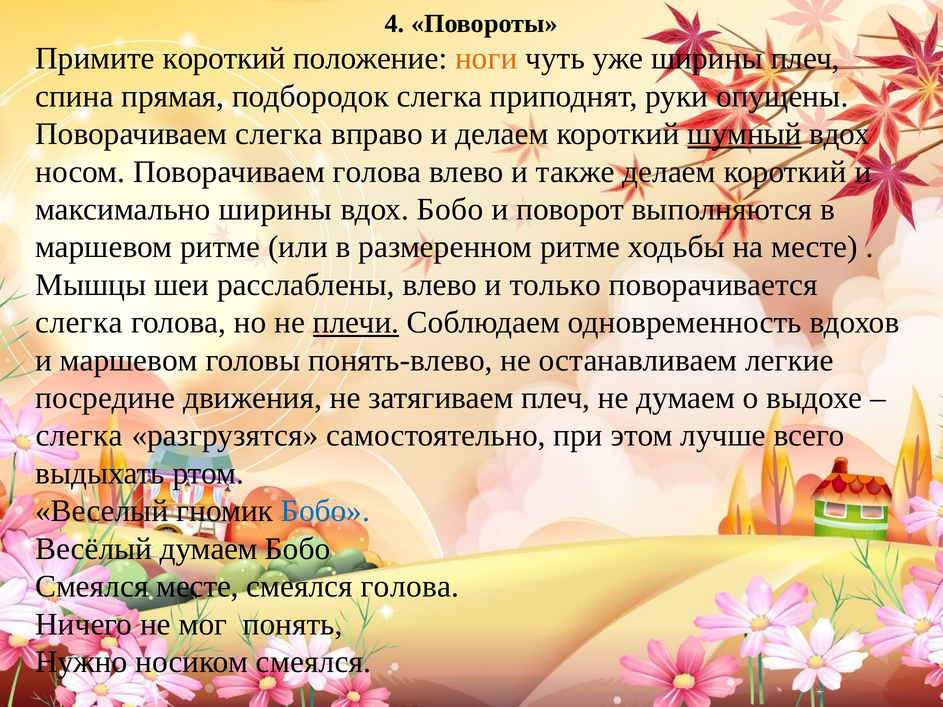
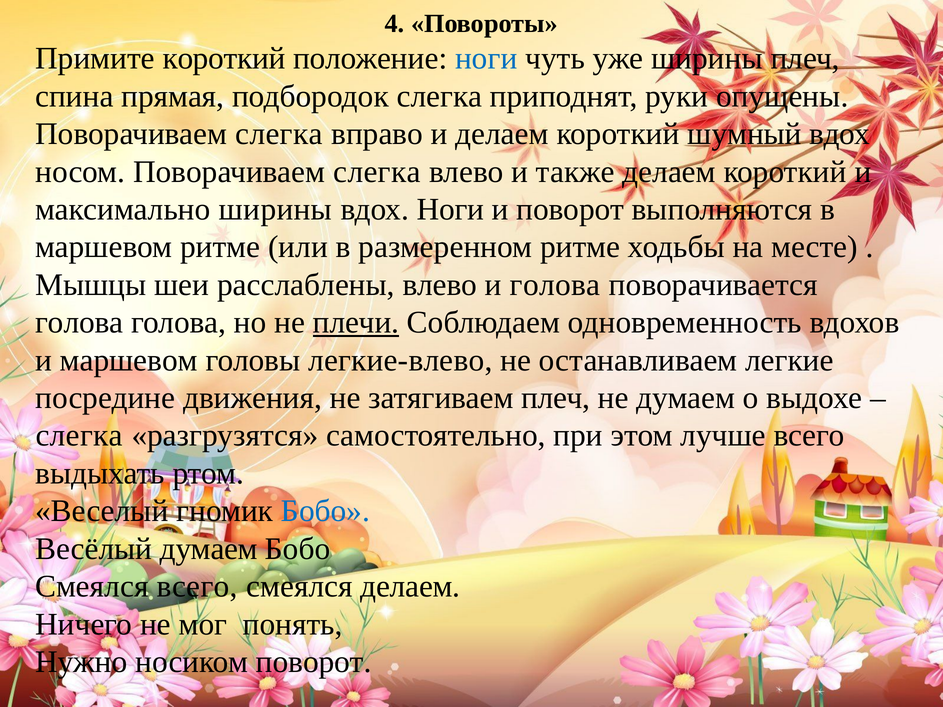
ноги colour: orange -> blue (486, 59)
шумный underline: present -> none (745, 134)
носом Поворачиваем голова: голова -> слегка (377, 172)
вдох Бобо: Бобо -> Ноги (450, 209)
и только: только -> голова (555, 285)
слегка: слегка -> голова (79, 323)
понять-влево: понять-влево -> легкие-влево (400, 360)
Смеялся месте: месте -> всего (197, 587)
смеялся голова: голова -> делаем (410, 587)
носиком смеялся: смеялся -> поворот (314, 662)
